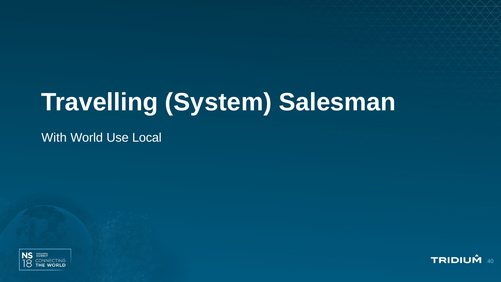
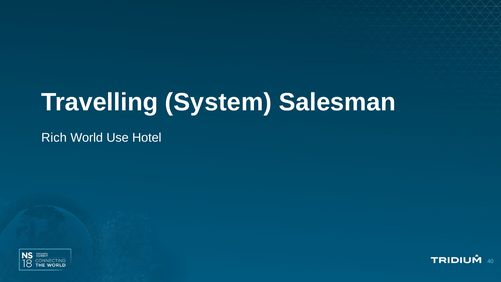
With: With -> Rich (54, 138)
Local: Local -> Hotel (147, 138)
